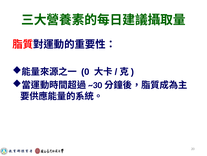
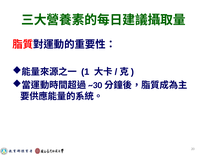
0: 0 -> 1 (85, 71)
